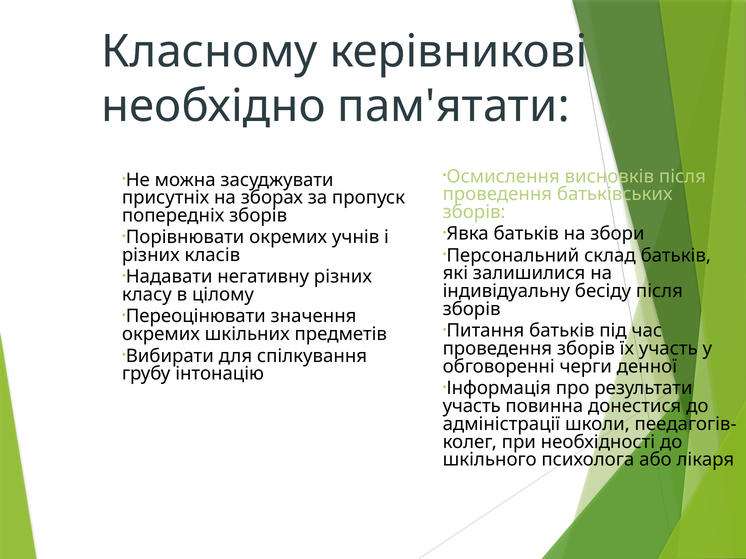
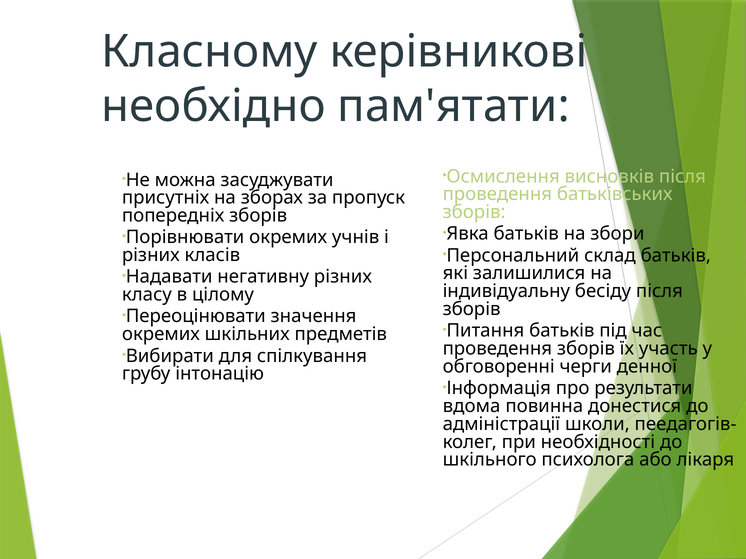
участь: участь -> вдома (472, 406)
